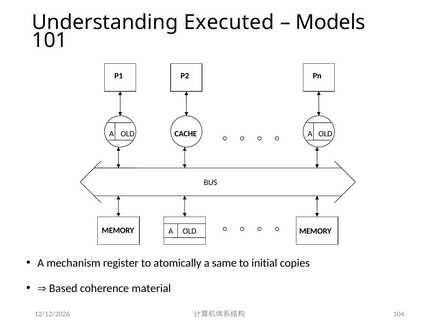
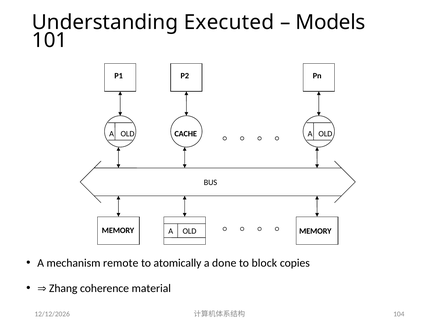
register: register -> remote (121, 263)
same: same -> done (224, 263)
initial: initial -> block (264, 263)
Based: Based -> Zhang (63, 289)
